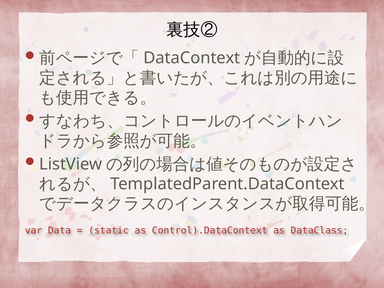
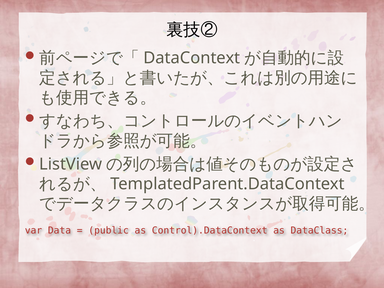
static: static -> public (109, 230)
